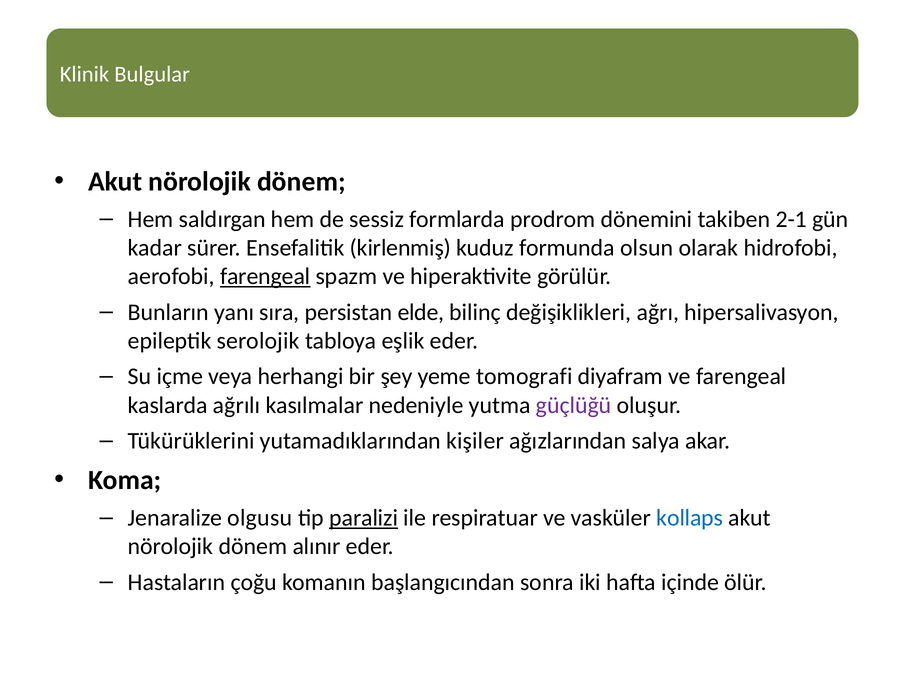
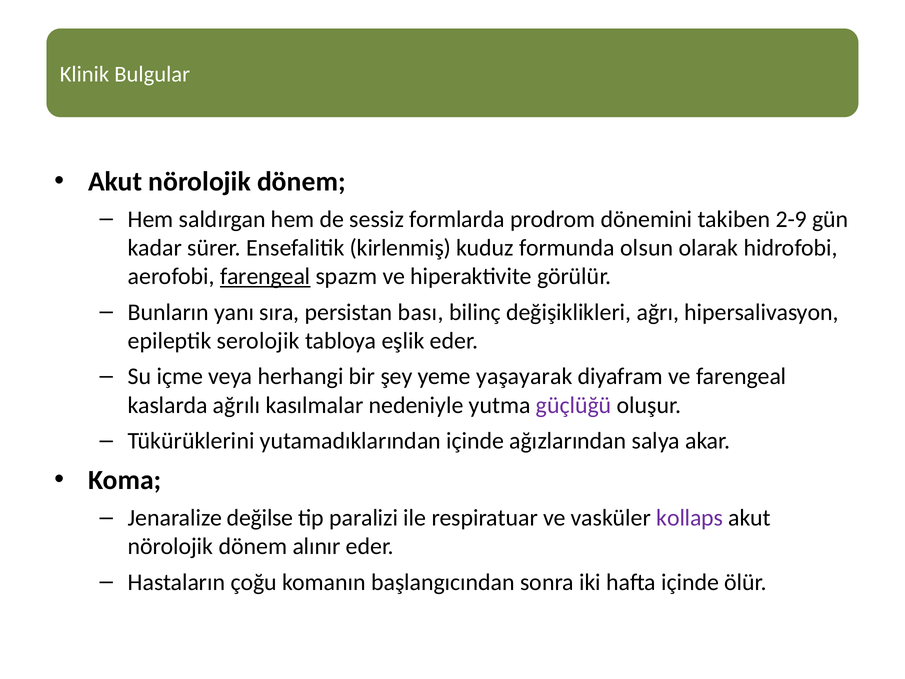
2-1: 2-1 -> 2-9 (791, 219)
elde: elde -> bası (421, 312)
tomografi: tomografi -> yaşayarak (524, 376)
yutamadıklarından kişiler: kişiler -> içinde (475, 441)
olgusu: olgusu -> değilse (260, 518)
paralizi underline: present -> none (364, 518)
kollaps colour: blue -> purple (690, 518)
